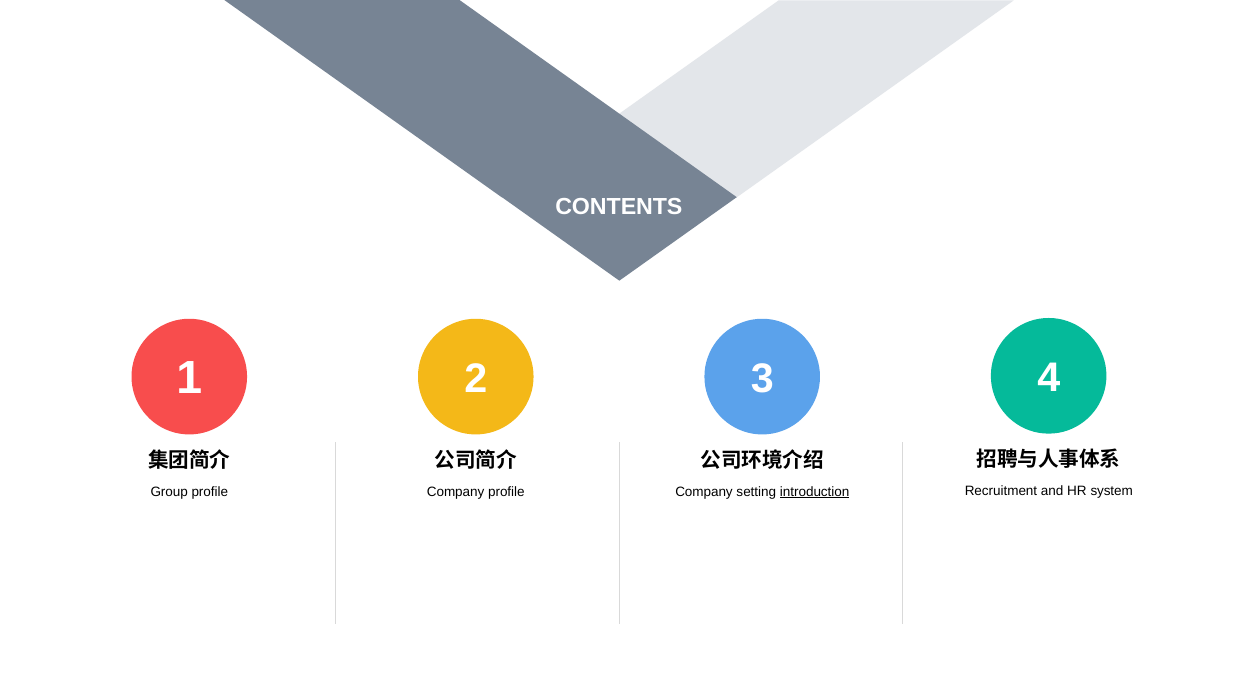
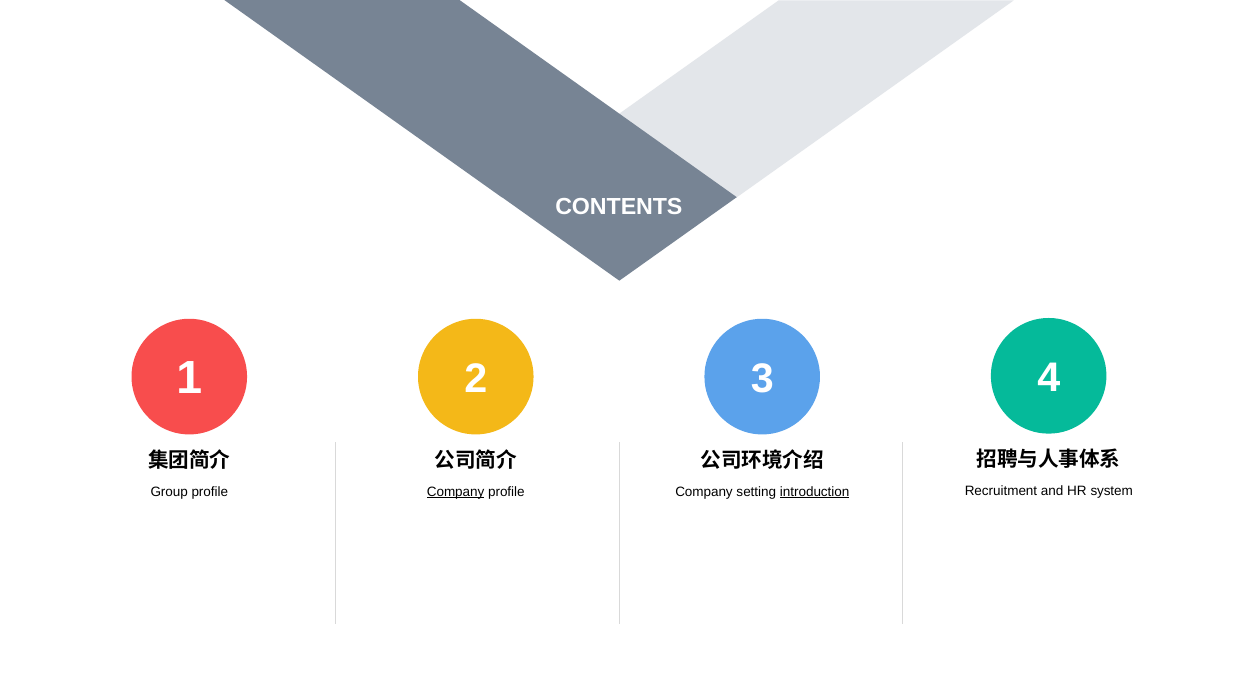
Company underline: none -> present (456, 491)
